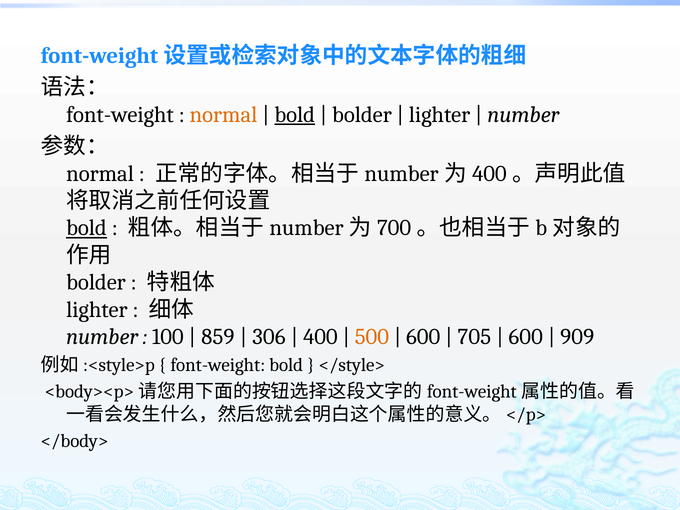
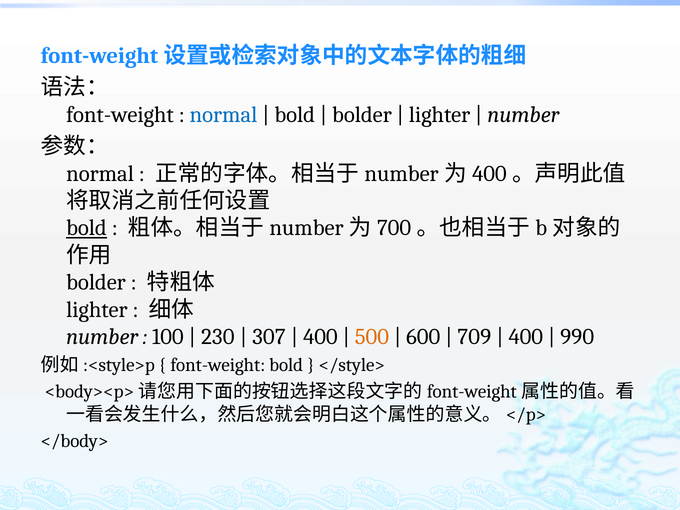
normal colour: orange -> blue (223, 115)
bold underline: present -> none (295, 115)
859: 859 -> 230 (218, 337)
306: 306 -> 307 (269, 337)
705: 705 -> 709 (474, 337)
600: 600 -> 400 (526, 337)
909: 909 -> 990 (577, 337)
